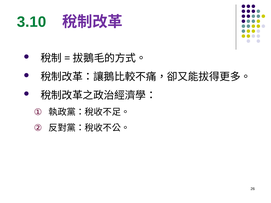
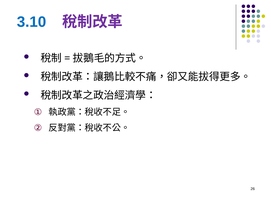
3.10 colour: green -> blue (32, 22)
